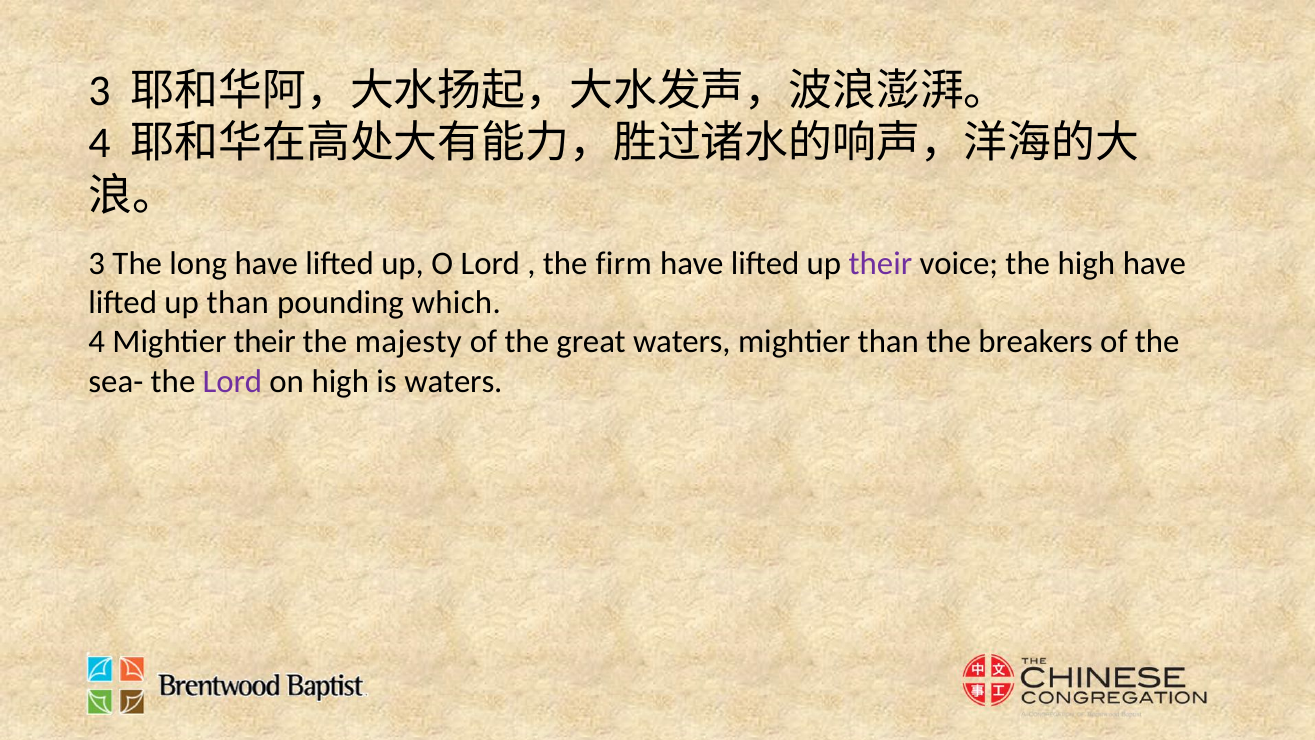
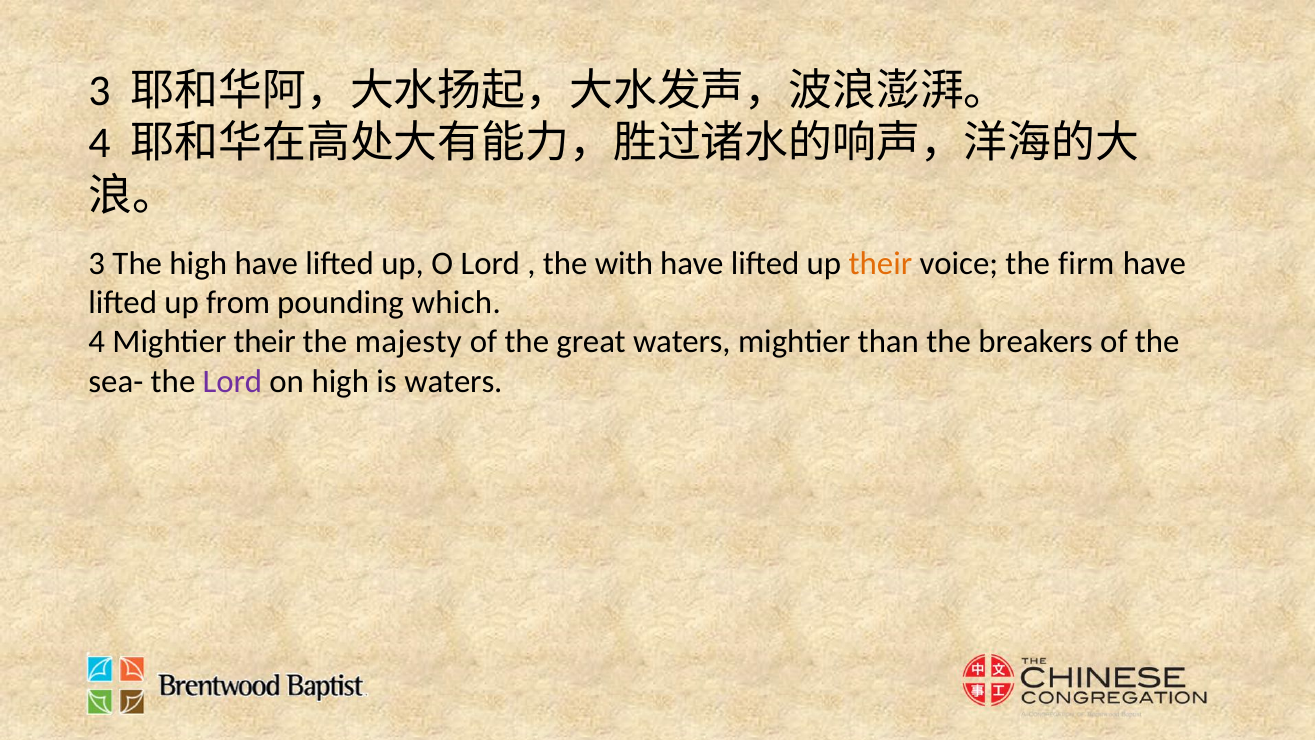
The long: long -> high (198, 263)
firm: firm -> with (624, 263)
their colour: purple -> orange (880, 263)
the high: high -> firm (1086, 263)
up than: than -> from (238, 303)
